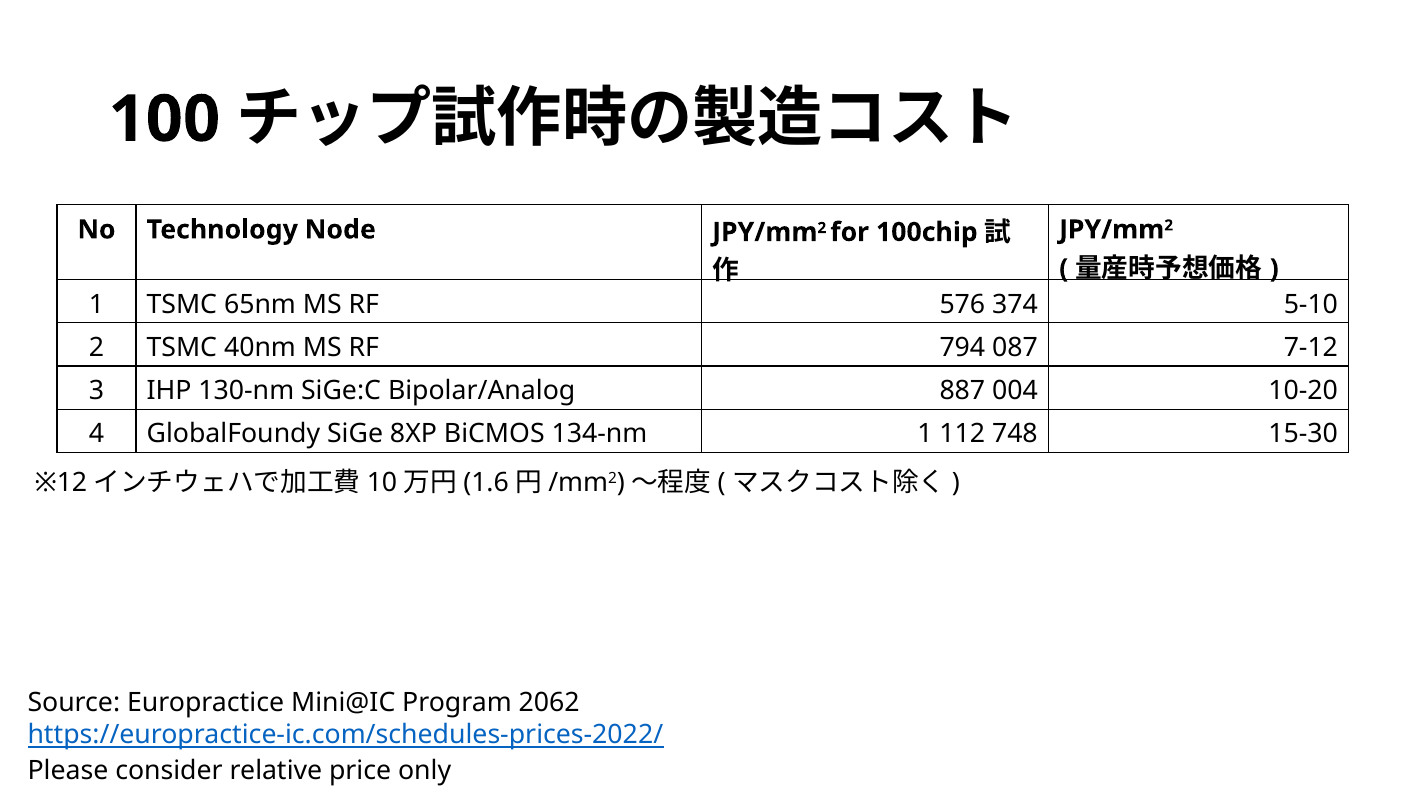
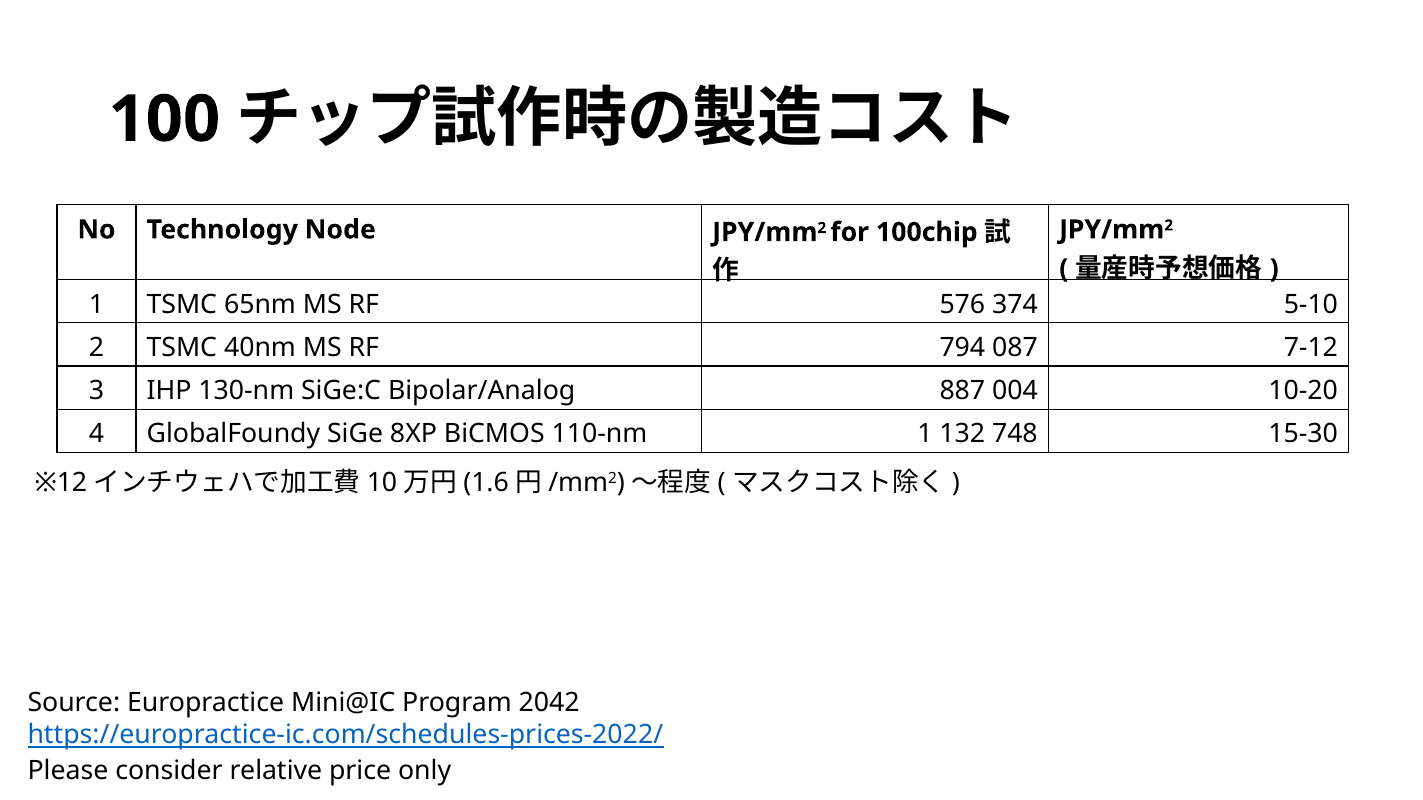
134-nm: 134-nm -> 110-nm (599, 434)
112: 112 -> 132 (962, 434)
2062: 2062 -> 2042 (549, 703)
